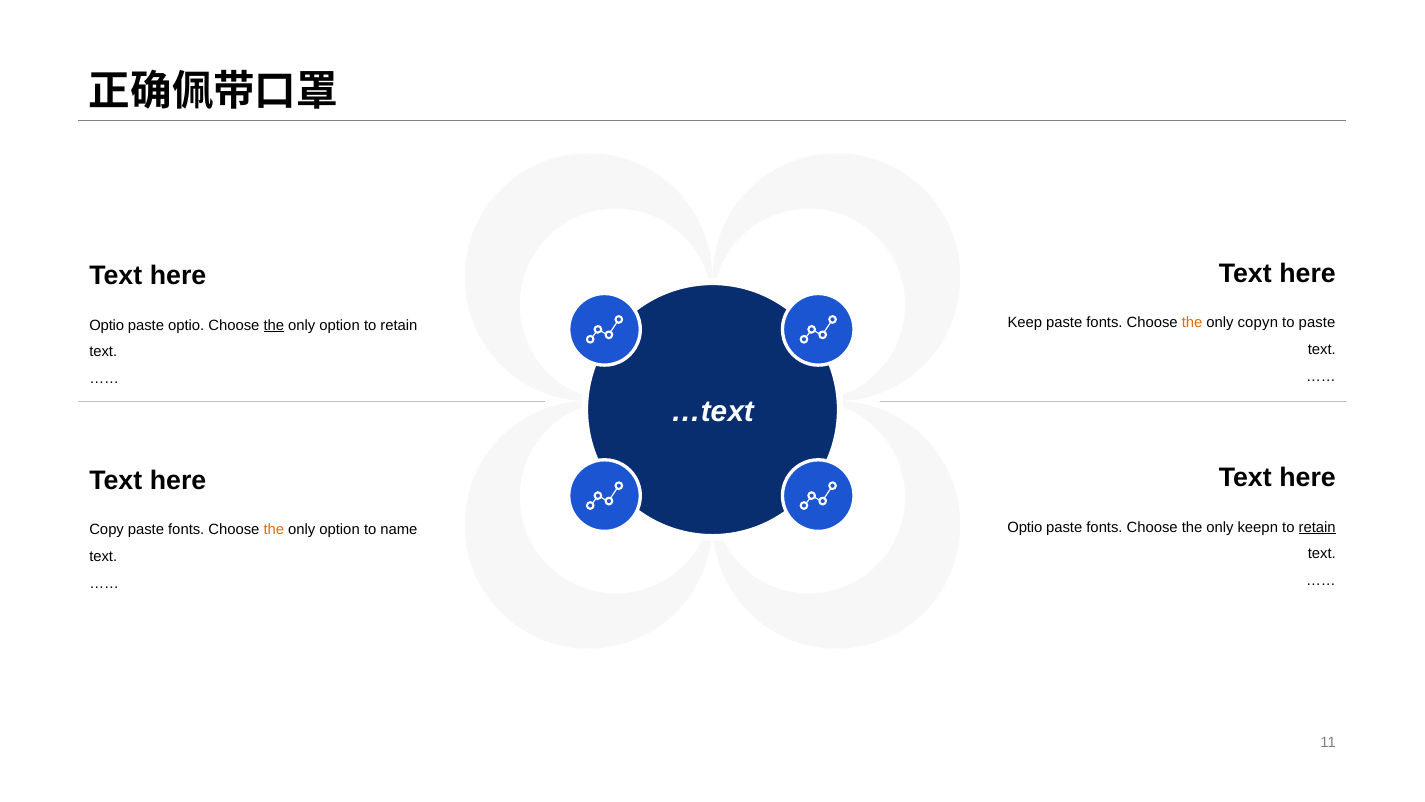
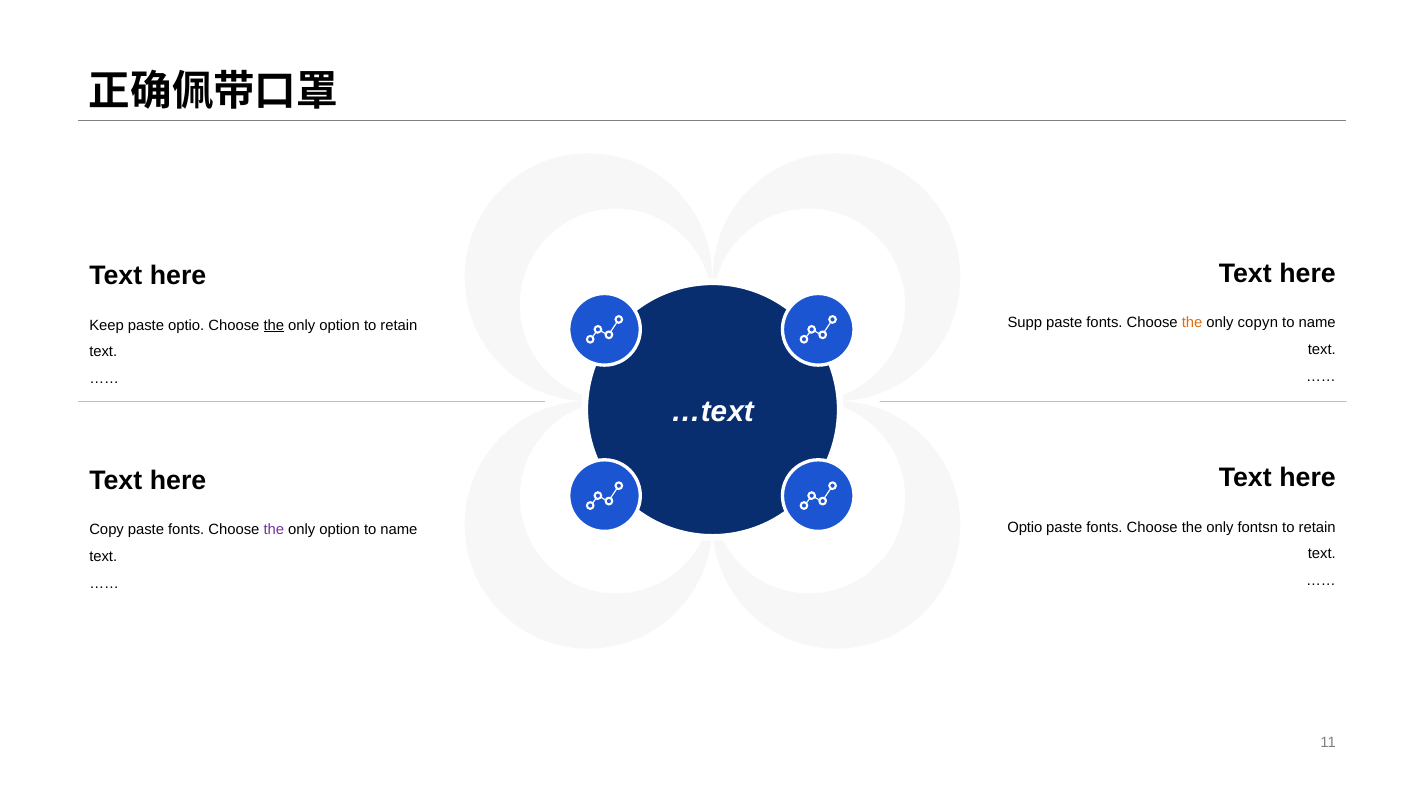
Keep: Keep -> Supp (1025, 323)
paste: paste -> name (1317, 323)
Optio: Optio -> Keep (107, 325)
only keep: keep -> fonts (1254, 527)
retain underline: present -> none (1317, 527)
the colour: orange -> purple (274, 530)
